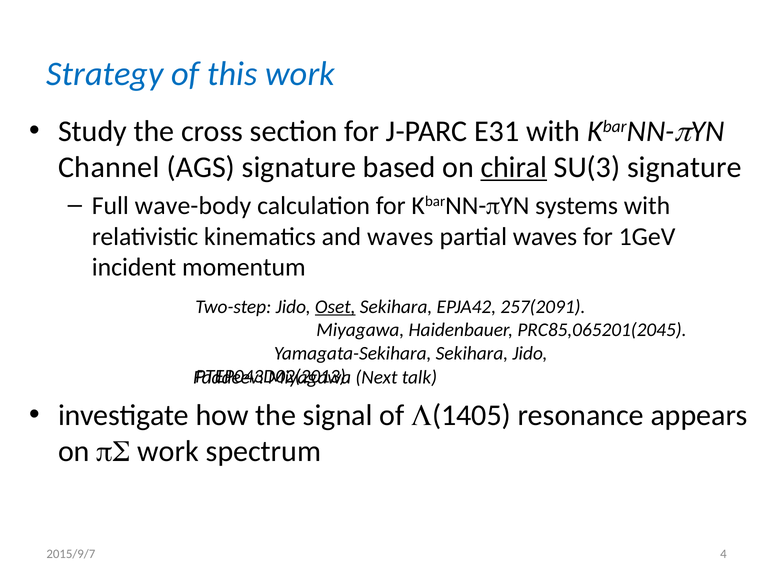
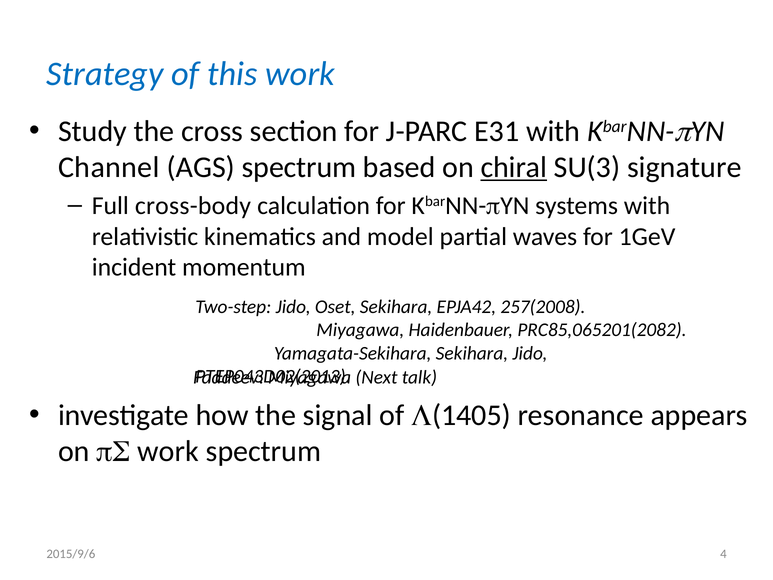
AGS signature: signature -> spectrum (299, 167)
wave-body: wave-body -> cross-body (193, 206)
and waves: waves -> model (400, 236)
Oset underline: present -> none (335, 307)
257(2091: 257(2091 -> 257(2008 (543, 307)
PRC85,065201(2045: PRC85,065201(2045 -> PRC85,065201(2082 (602, 330)
2015/9/7: 2015/9/7 -> 2015/9/6 (71, 554)
